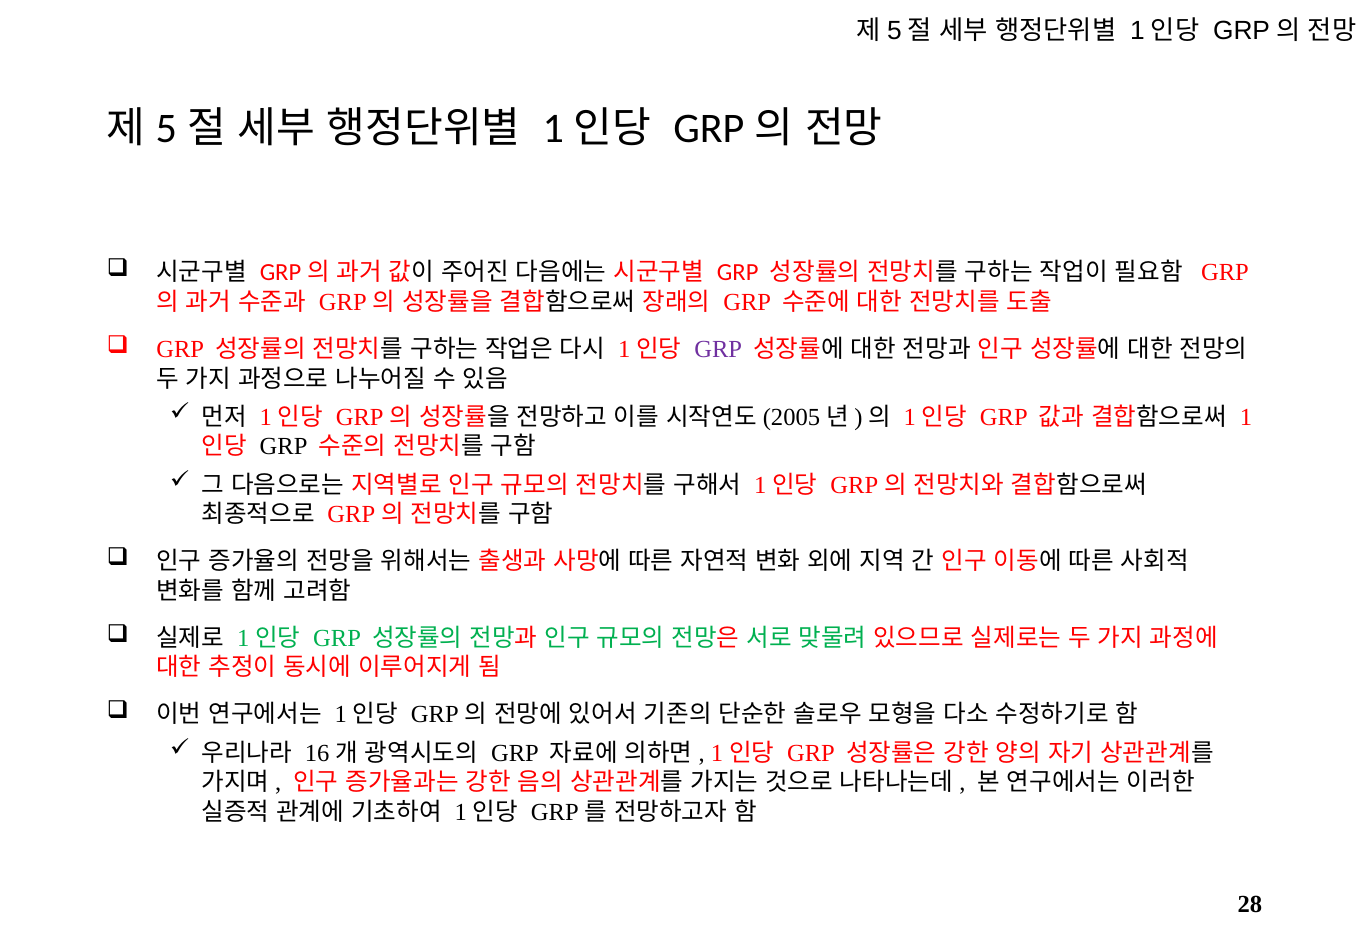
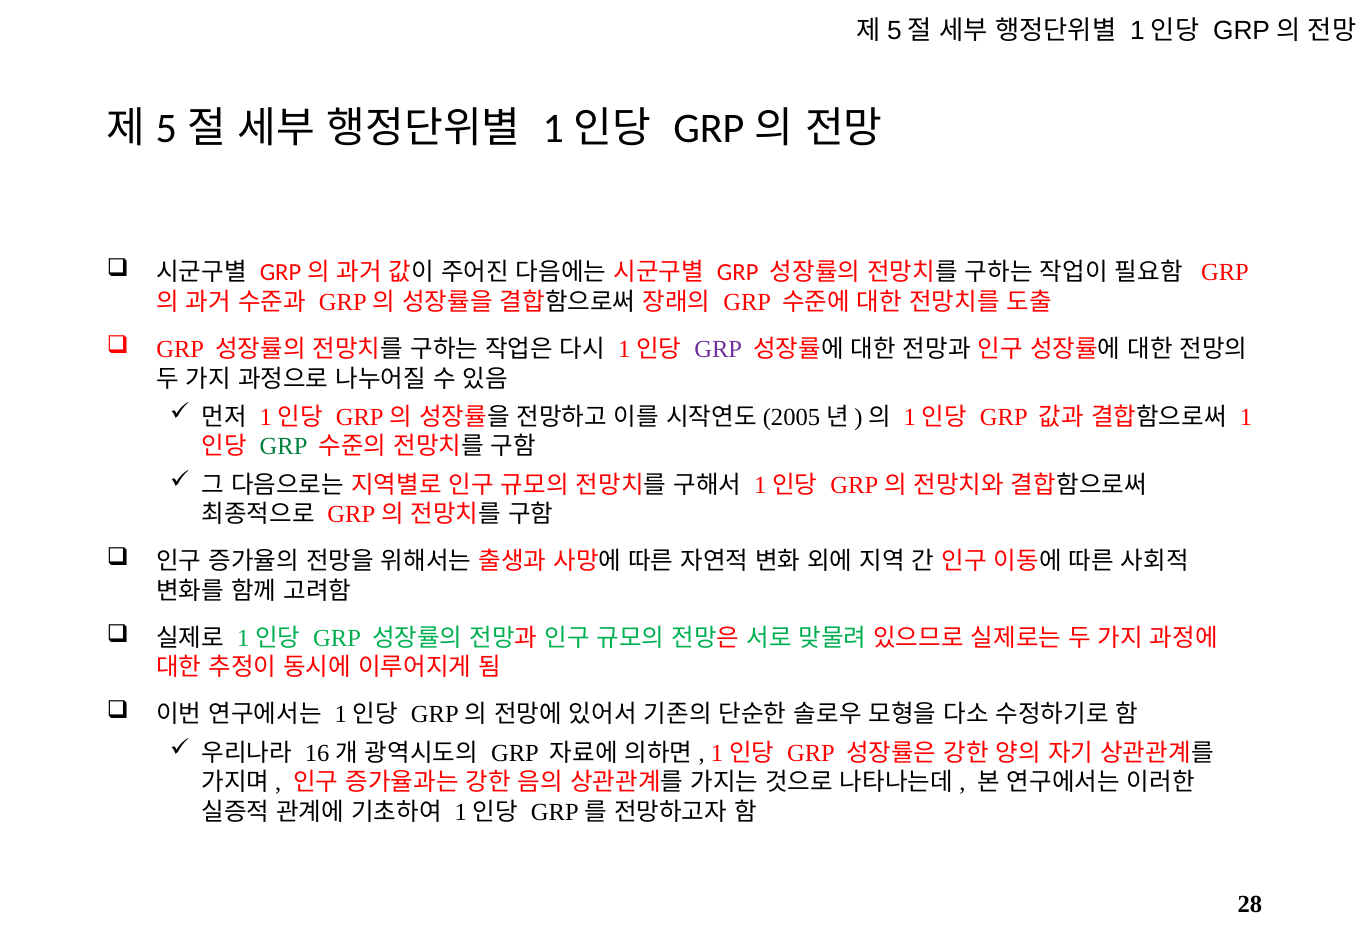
GRP colour: black -> green (284, 447)
